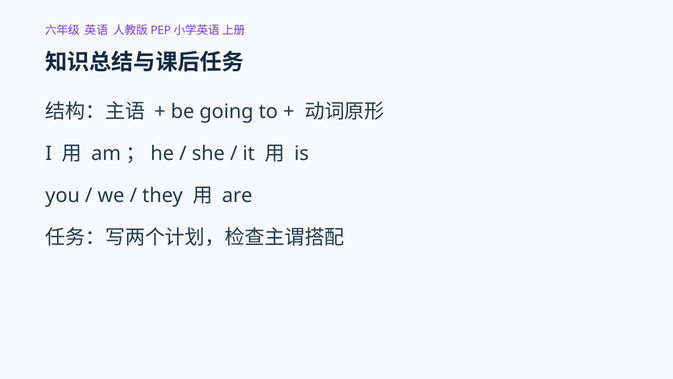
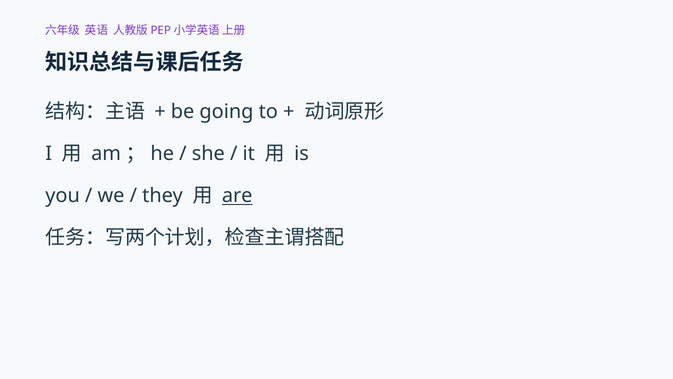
are underline: none -> present (237, 196)
